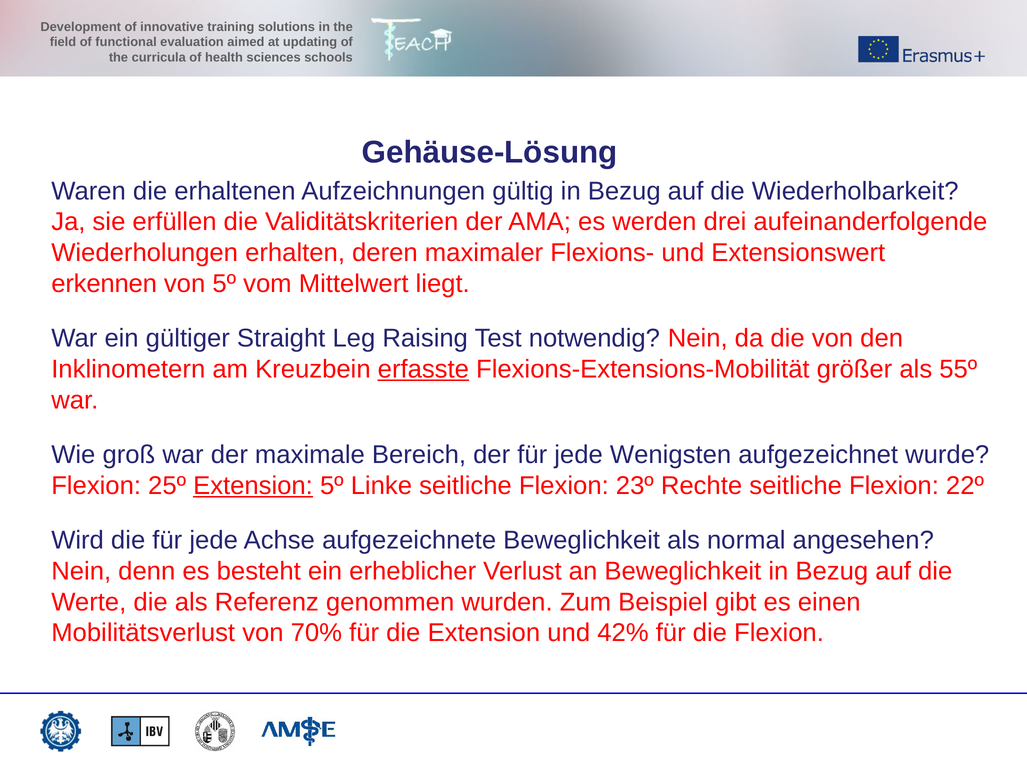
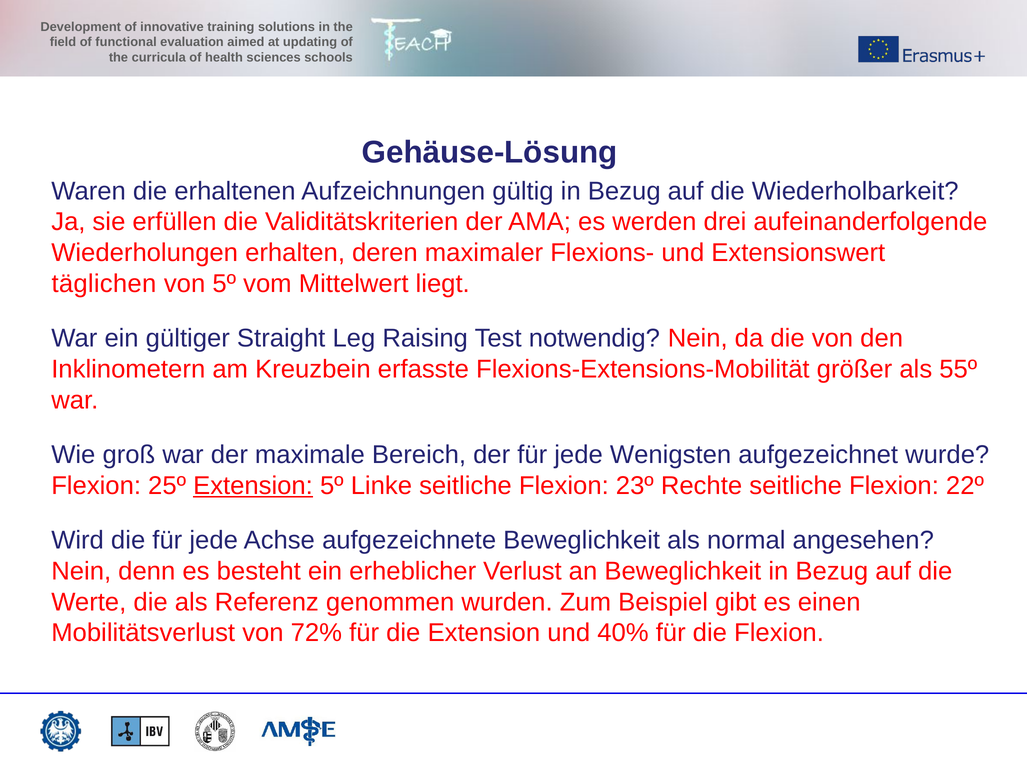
erkennen: erkennen -> täglichen (104, 283)
erfasste underline: present -> none (423, 369)
70%: 70% -> 72% (316, 632)
42%: 42% -> 40% (623, 632)
